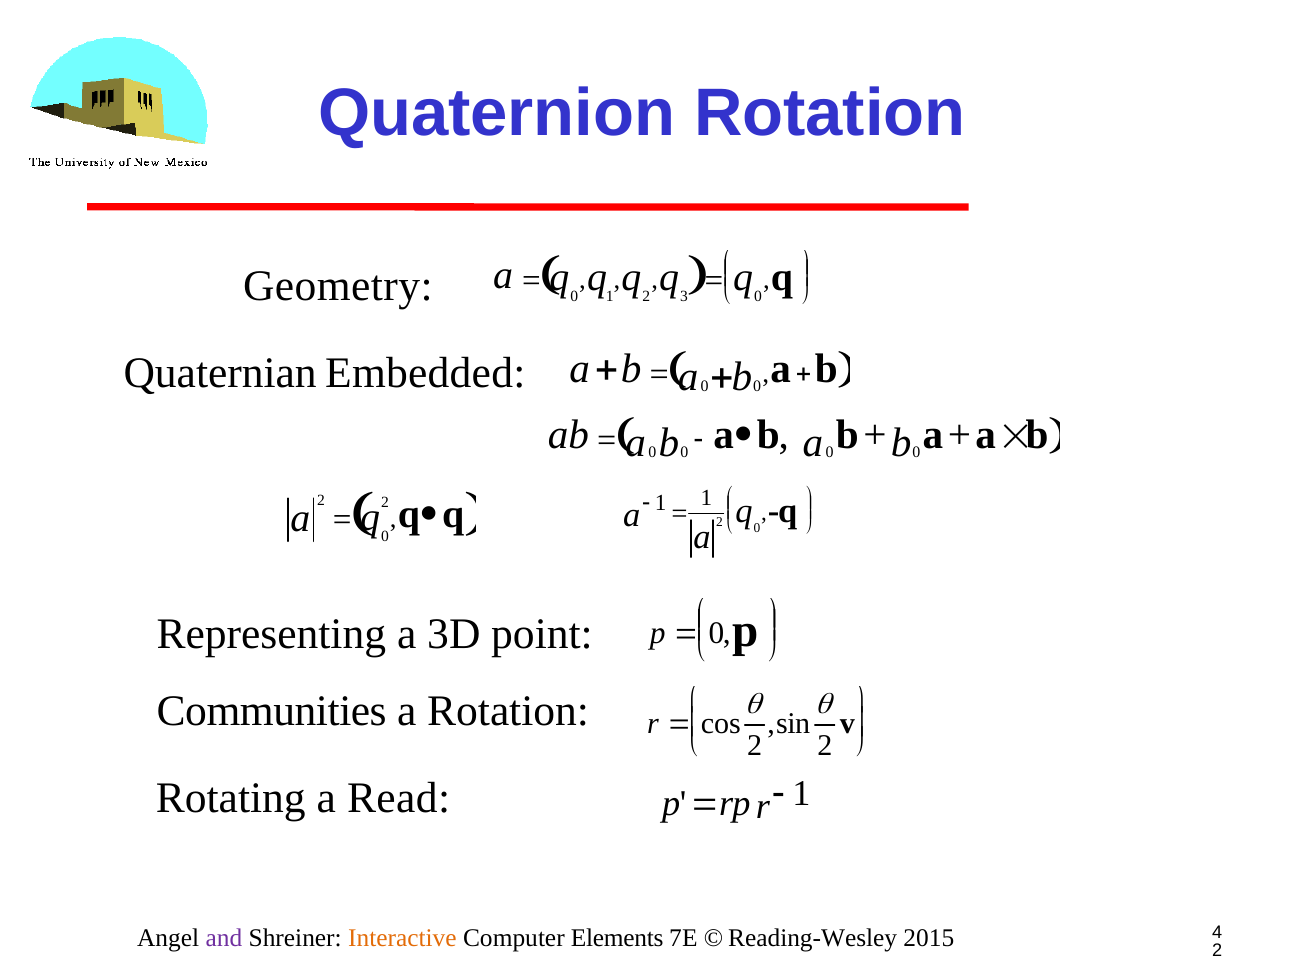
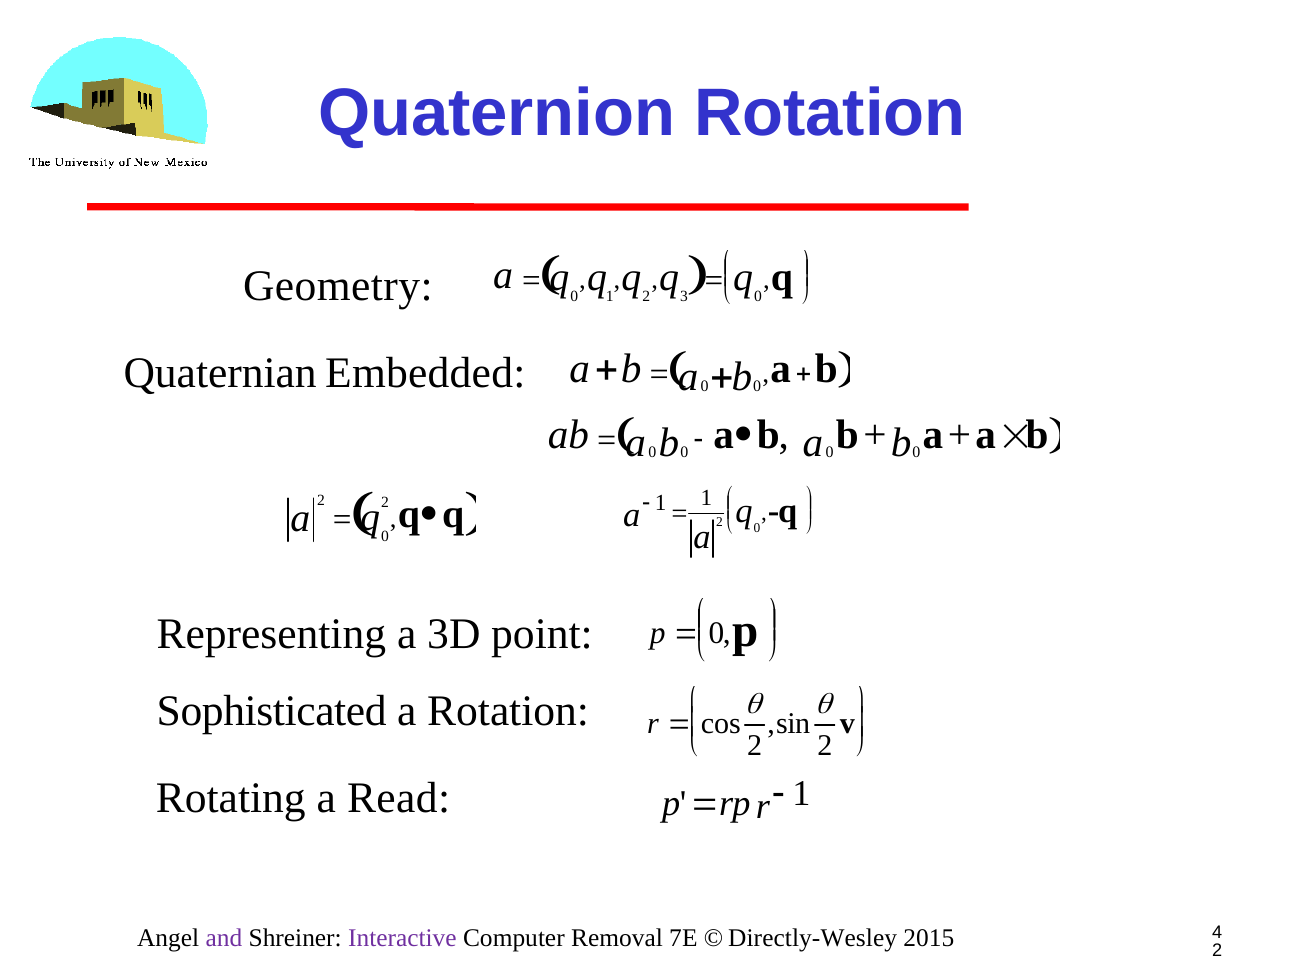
Communities: Communities -> Sophisticated (272, 710)
Interactive colour: orange -> purple (402, 938)
Elements: Elements -> Removal (617, 938)
Reading-Wesley: Reading-Wesley -> Directly-Wesley (813, 938)
